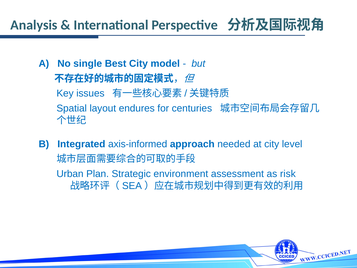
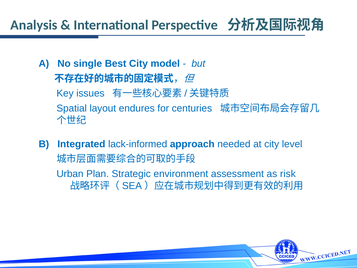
axis-informed: axis-informed -> lack-informed (138, 144)
